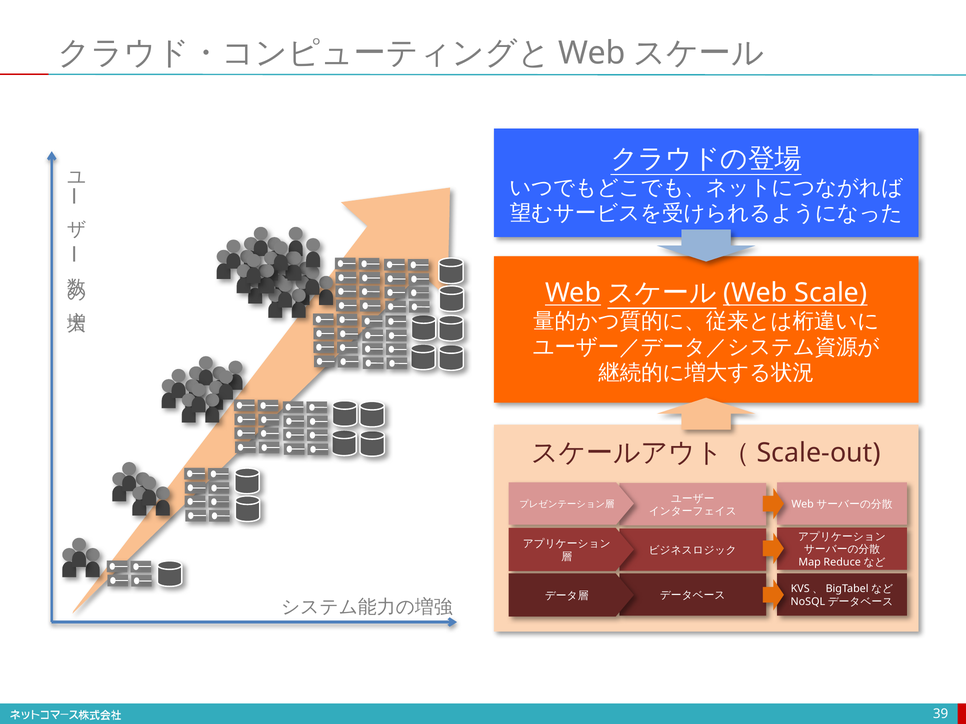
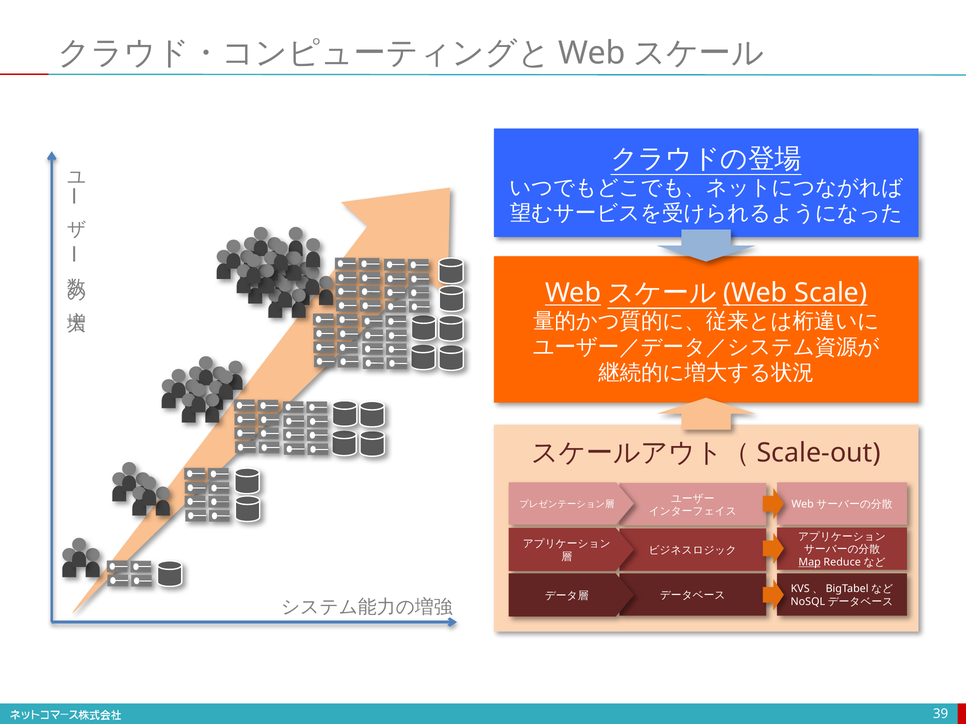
Map underline: none -> present (810, 563)
